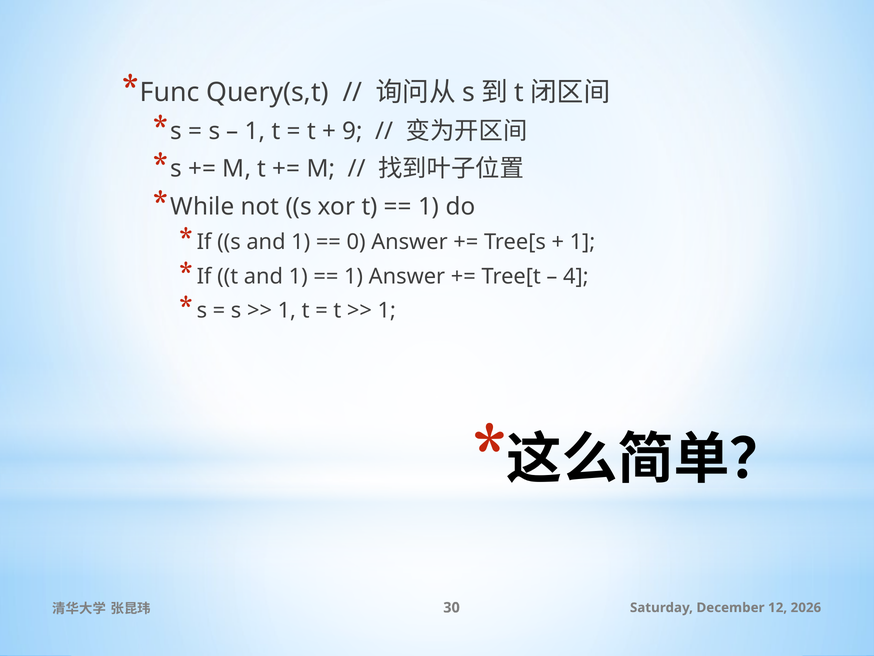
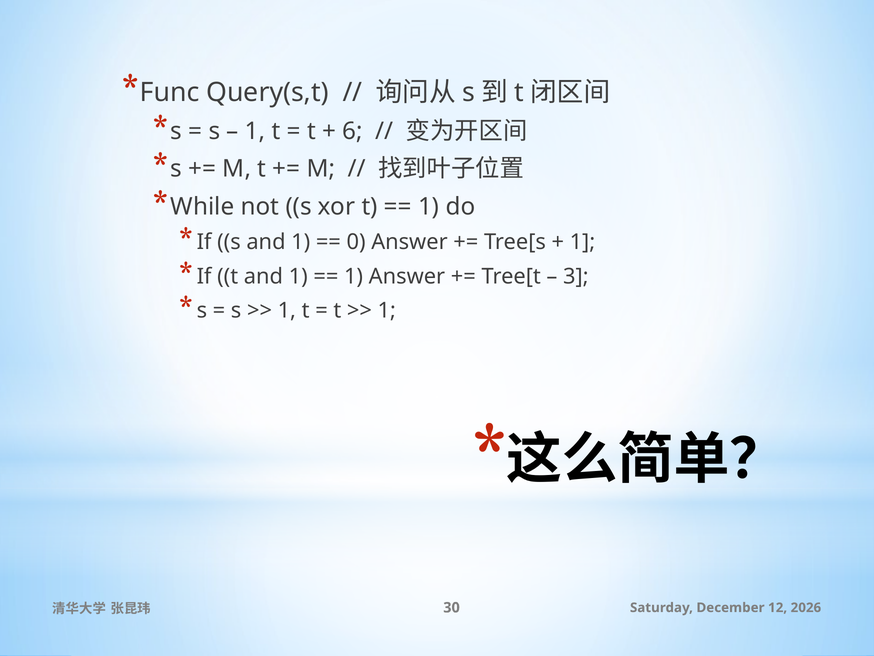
9: 9 -> 6 (353, 131)
4: 4 -> 3 (576, 276)
